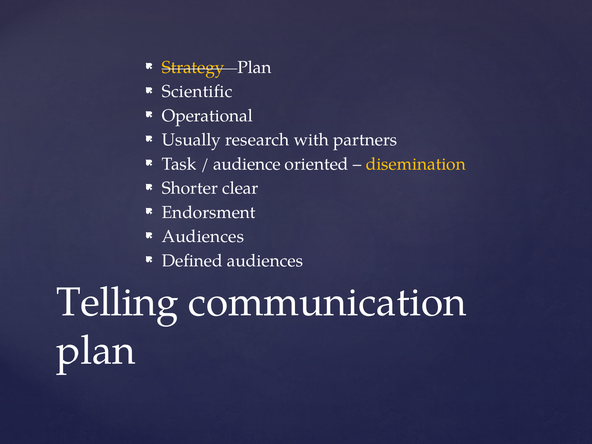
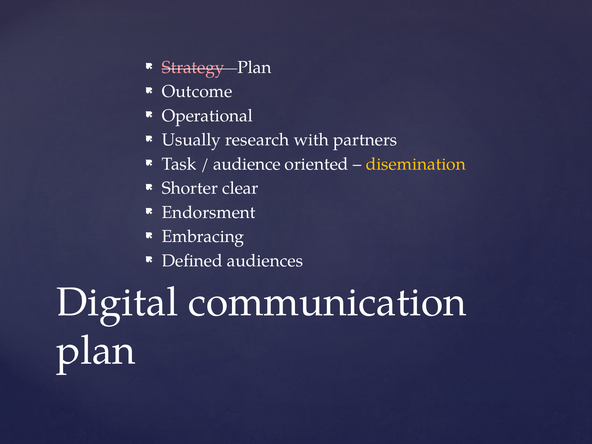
Strategy colour: yellow -> pink (193, 67)
Scientific: Scientific -> Outcome (197, 91)
Audiences: Audiences -> Embracing (203, 237)
Telling: Telling -> Digital (117, 302)
